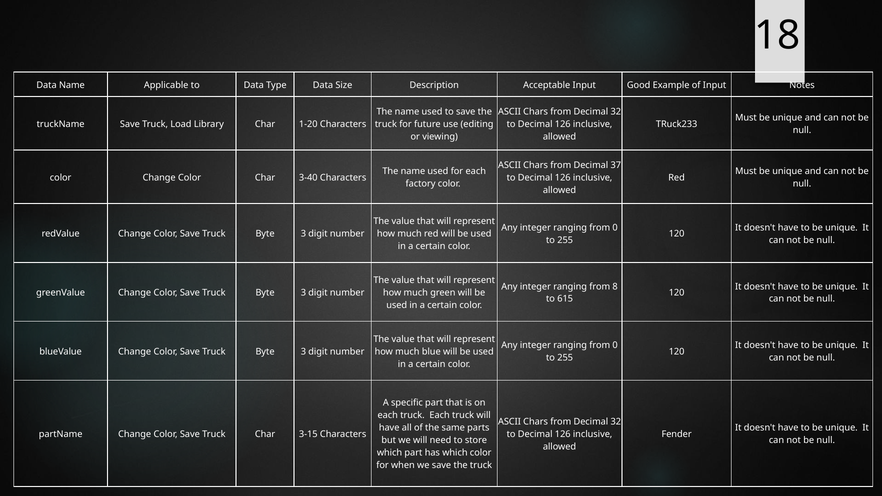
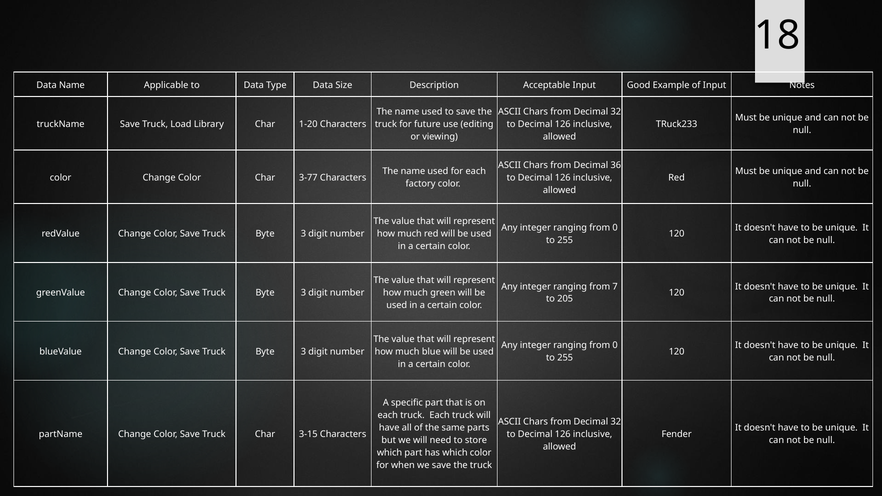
37: 37 -> 36 (616, 165)
3-40: 3-40 -> 3-77 (308, 178)
8: 8 -> 7 (615, 287)
615: 615 -> 205 (565, 299)
